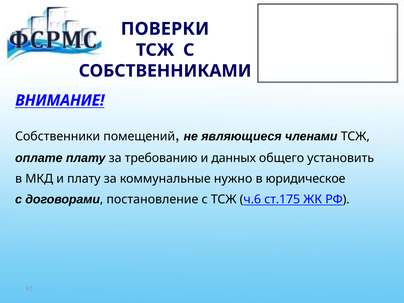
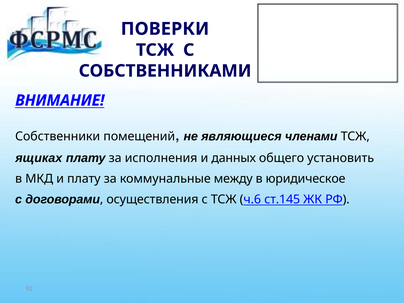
оплате: оплате -> ящиках (39, 158)
требованию: требованию -> исполнения (161, 158)
нужно: нужно -> между (233, 179)
постановление: постановление -> осуществления (152, 199)
ст.175: ст.175 -> ст.145 (282, 199)
